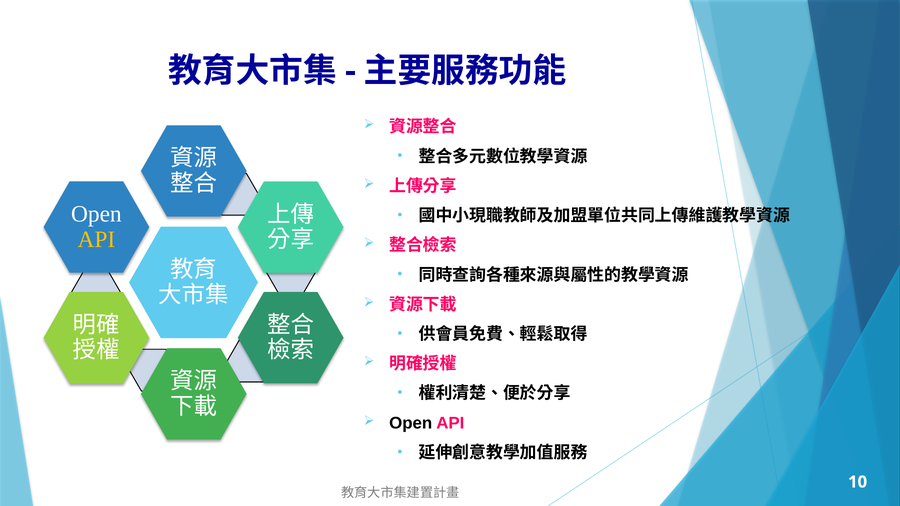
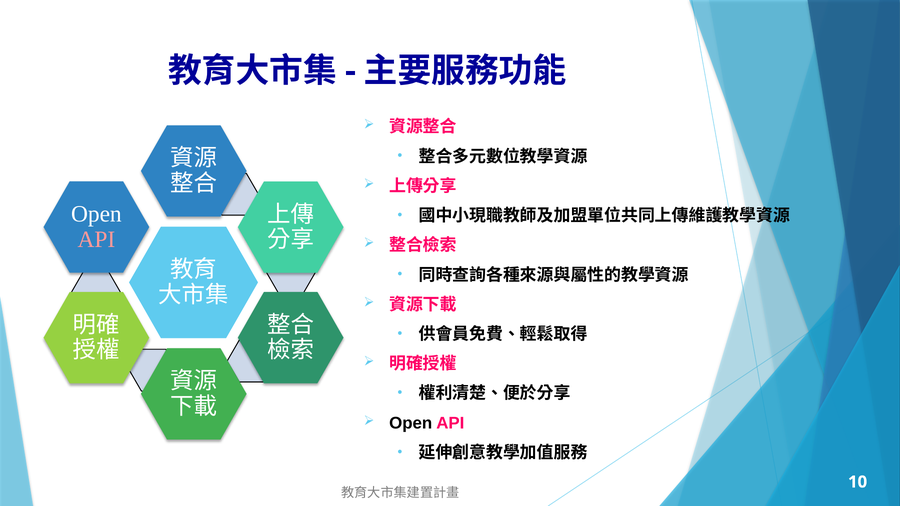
API colour: yellow -> pink (96, 240)
